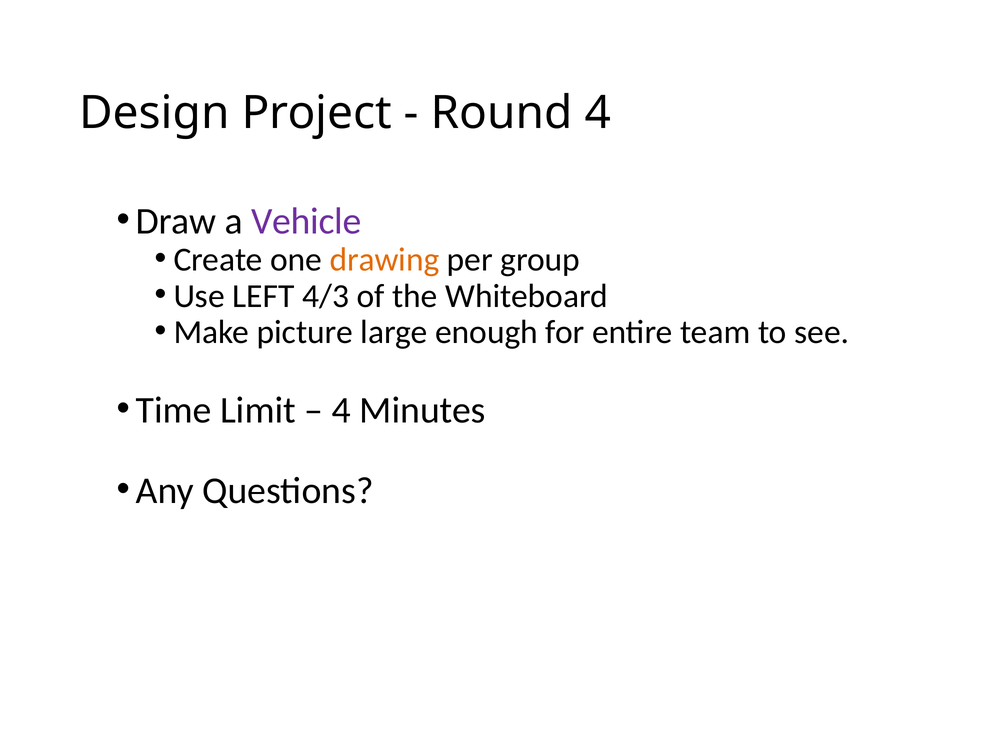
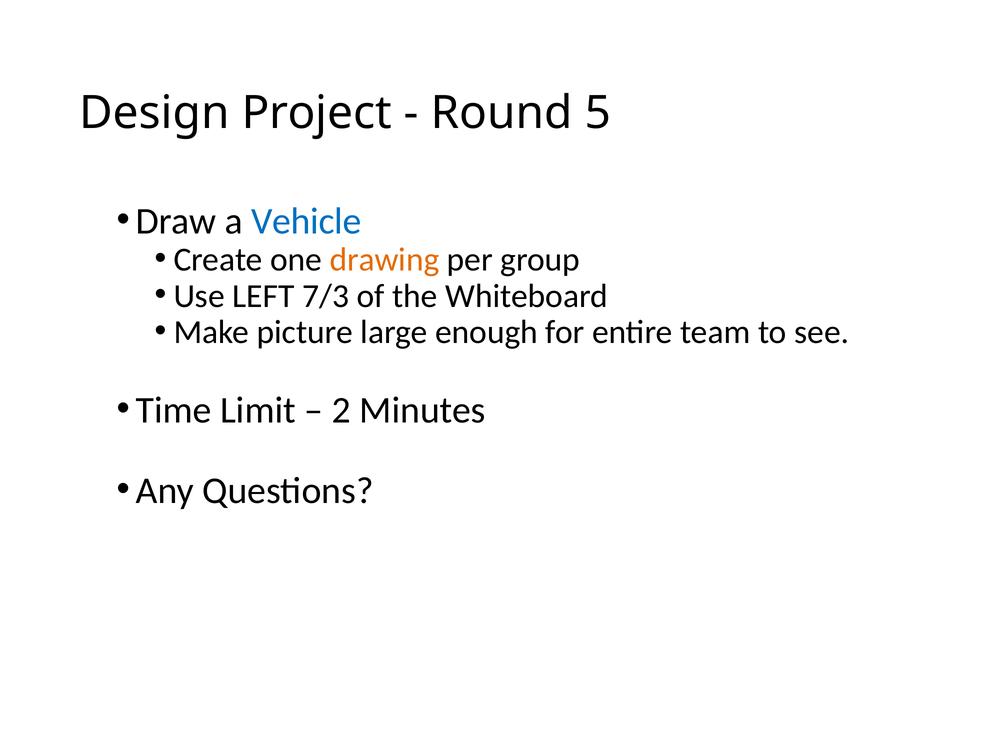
Round 4: 4 -> 5 (598, 113)
Vehicle colour: purple -> blue (306, 221)
4/3: 4/3 -> 7/3 (326, 296)
4: 4 -> 2 (341, 410)
